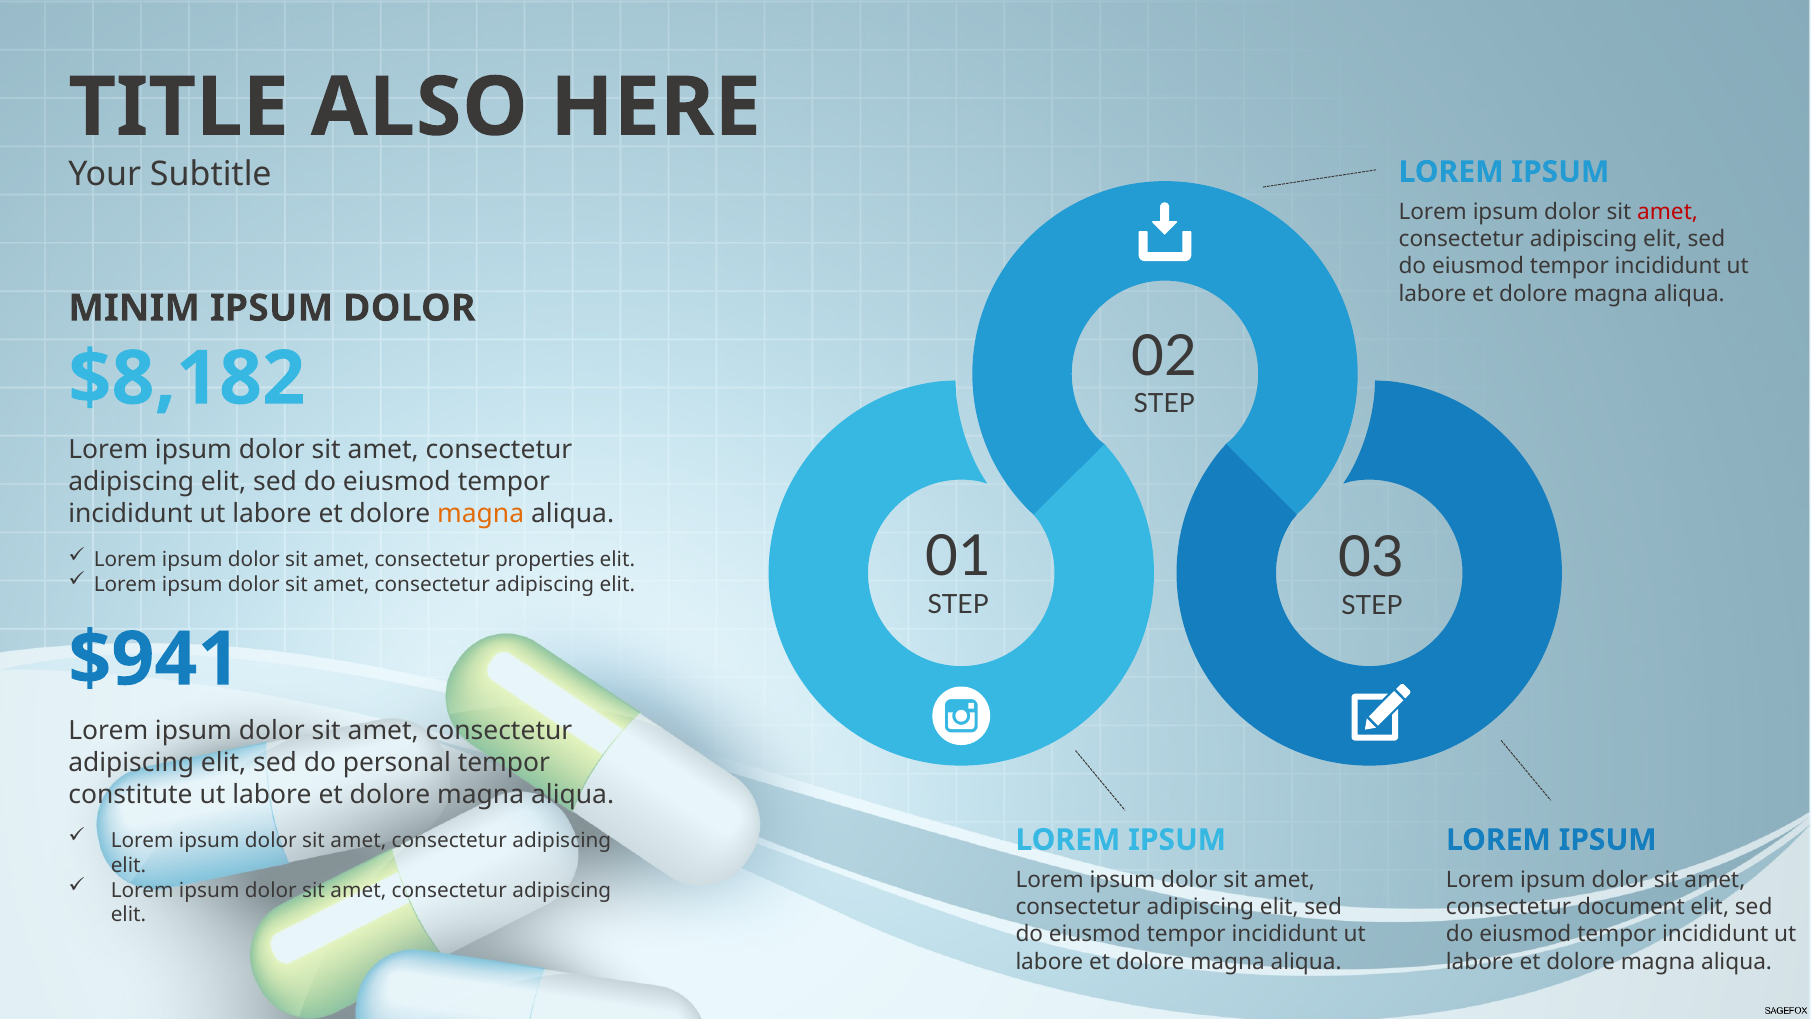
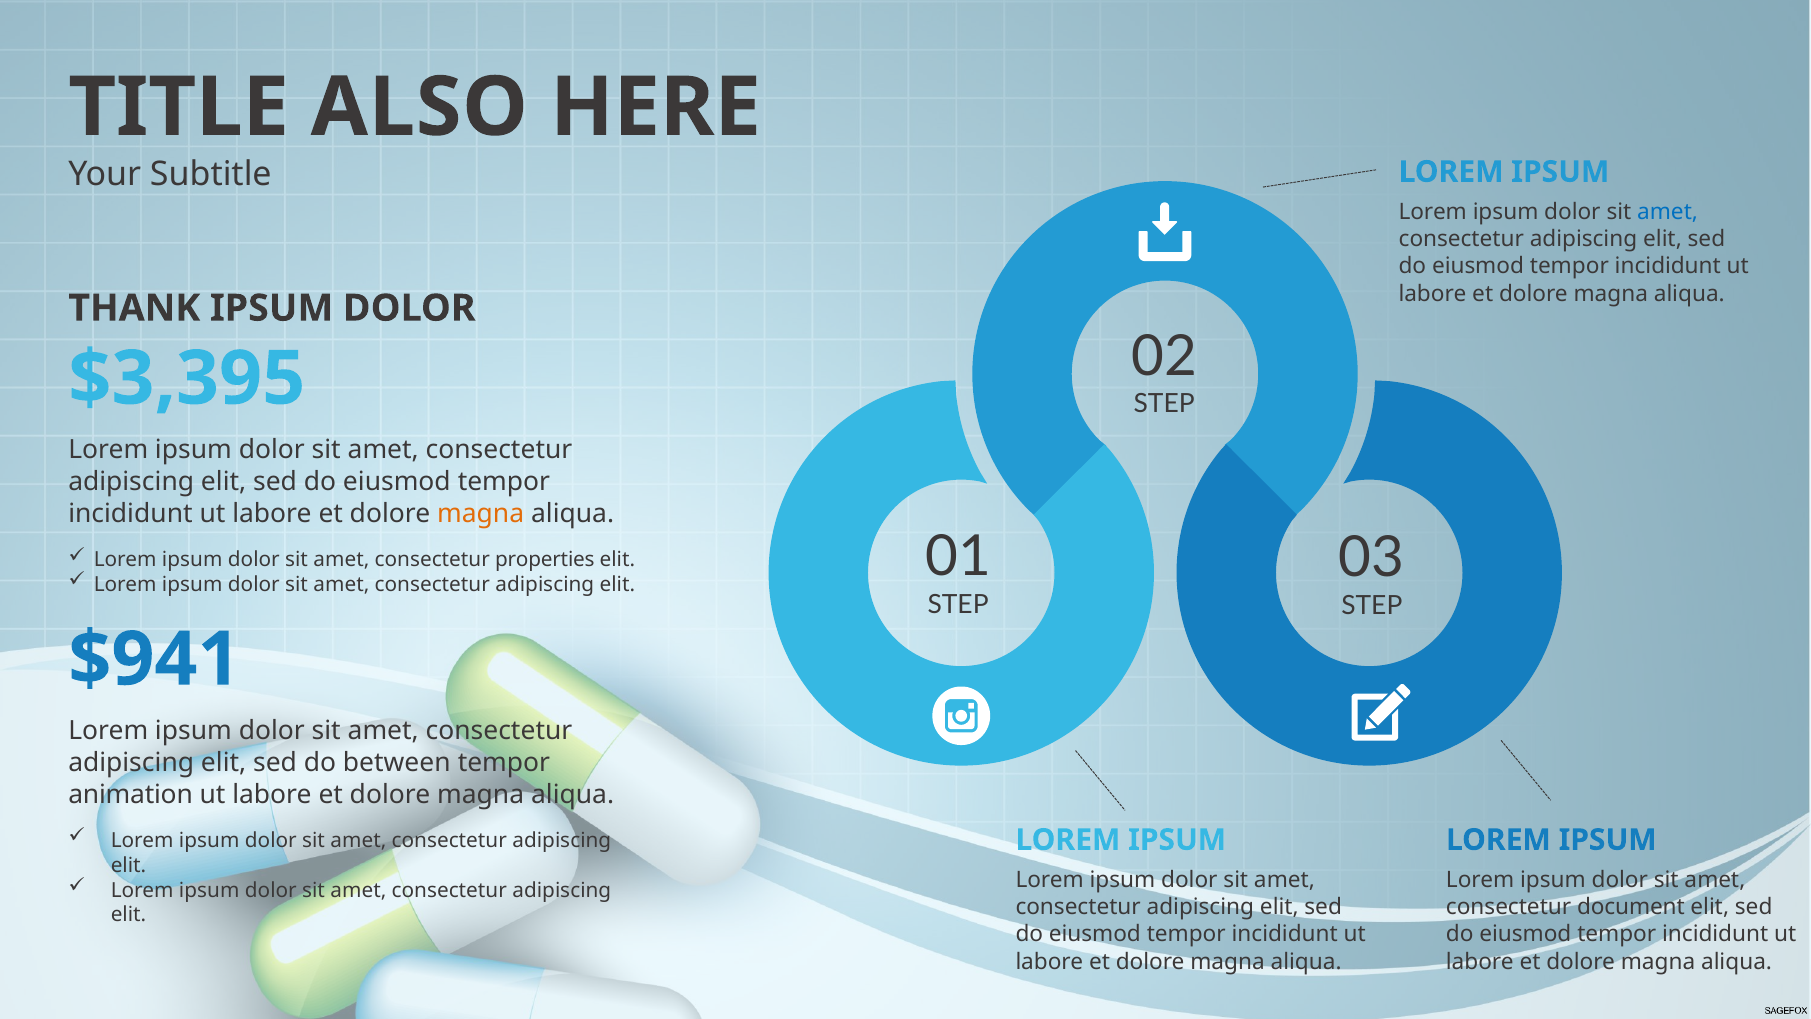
amet colour: red -> blue (1668, 212)
MINIM: MINIM -> THANK (134, 308)
$8,182: $8,182 -> $3,395 (187, 379)
personal: personal -> between (397, 762)
constitute: constitute -> animation (131, 794)
